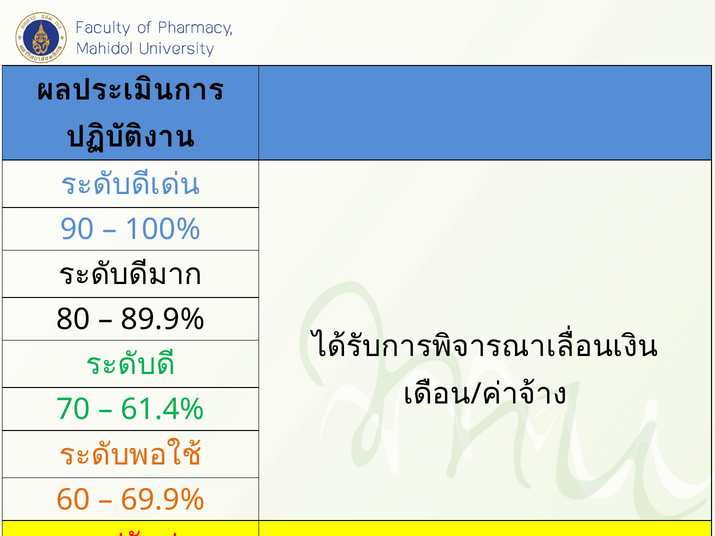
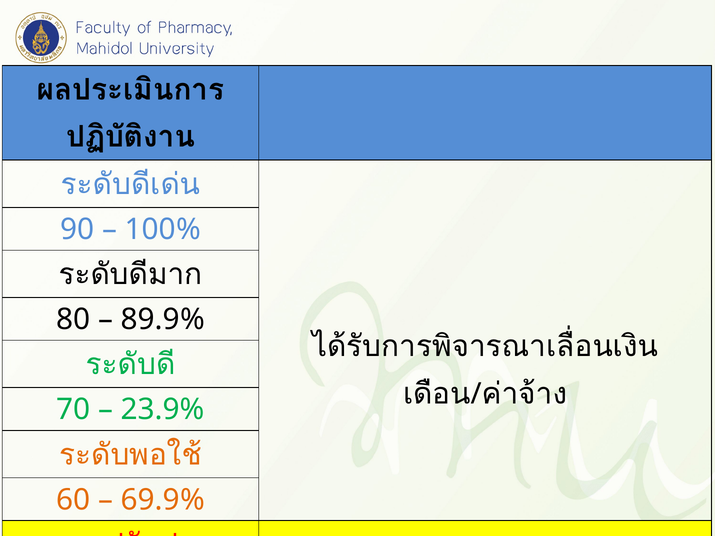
61.4%: 61.4% -> 23.9% (163, 410)
